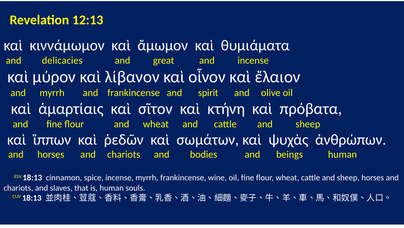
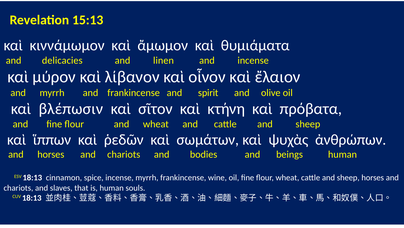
12:13: 12:13 -> 15:13 (88, 20)
great: great -> linen (164, 60)
ἁμαρτίαις: ἁμαρτίαις -> βλέπωσιν (71, 109)
